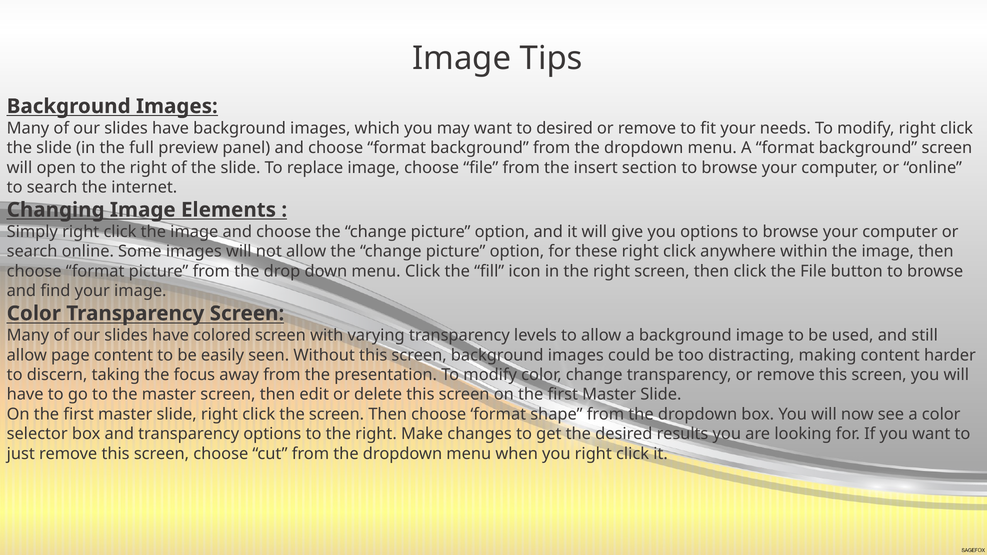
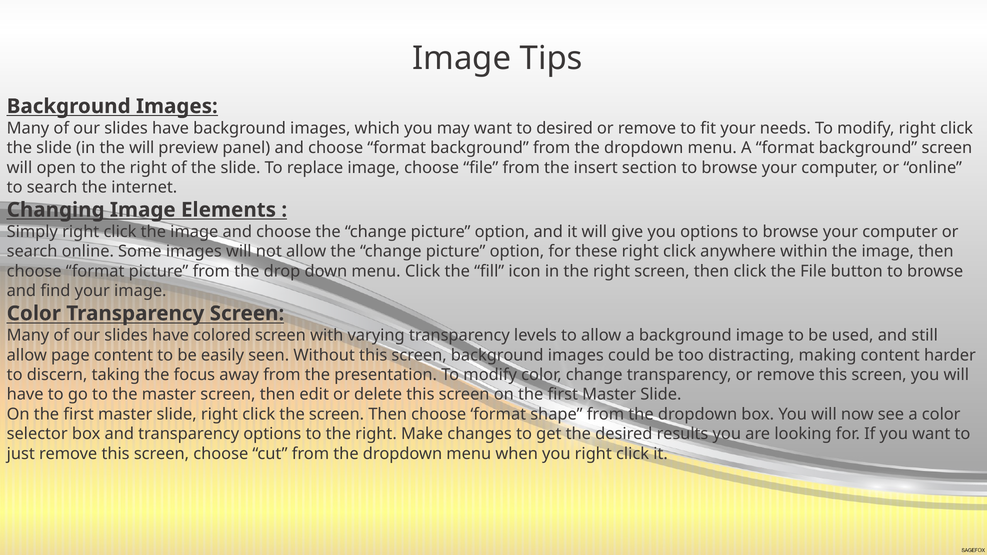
the full: full -> will (142, 148)
